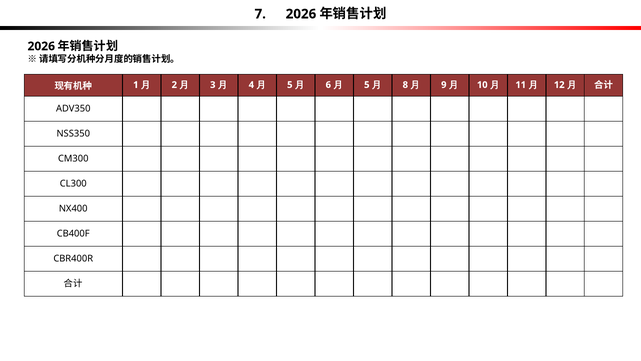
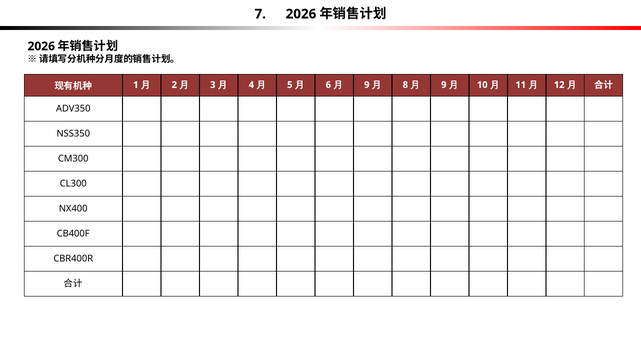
5: 5 -> 9 (367, 85)
